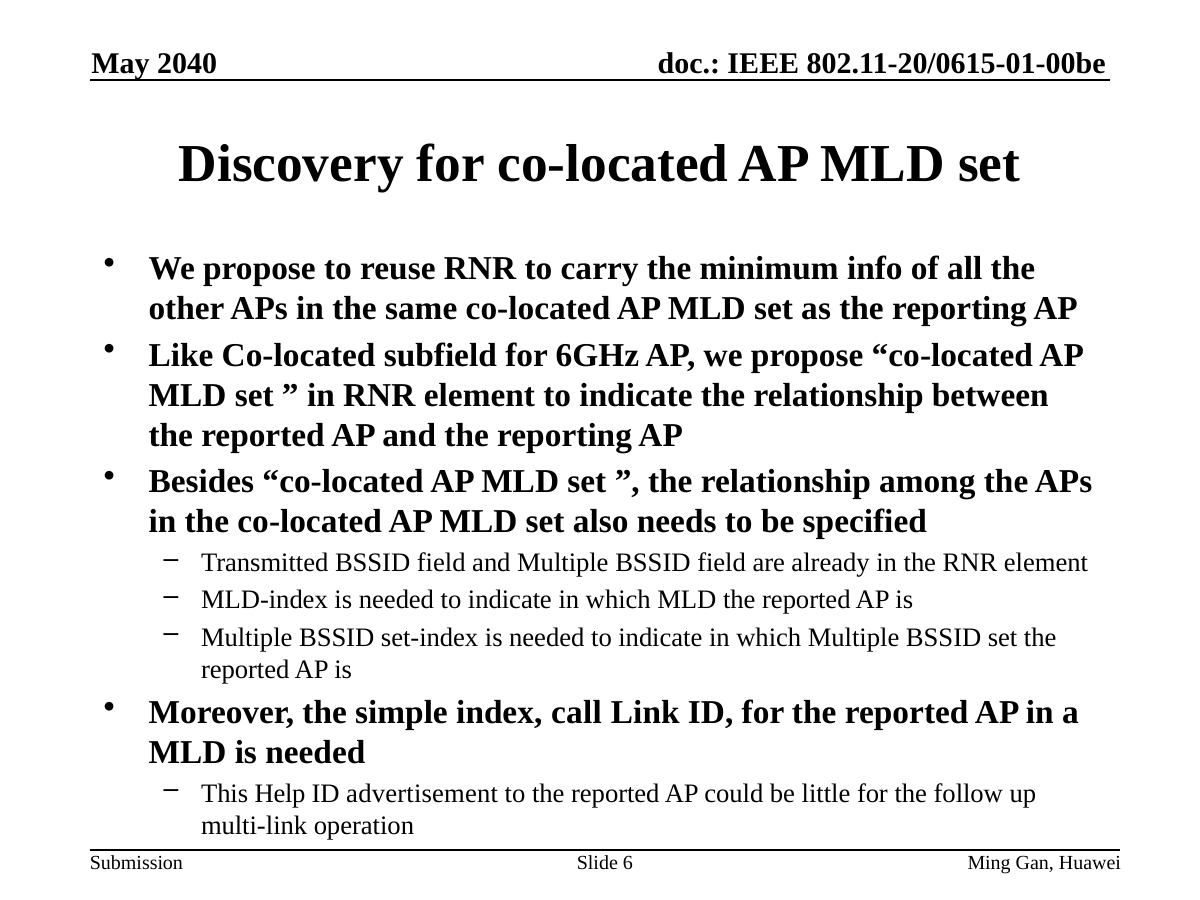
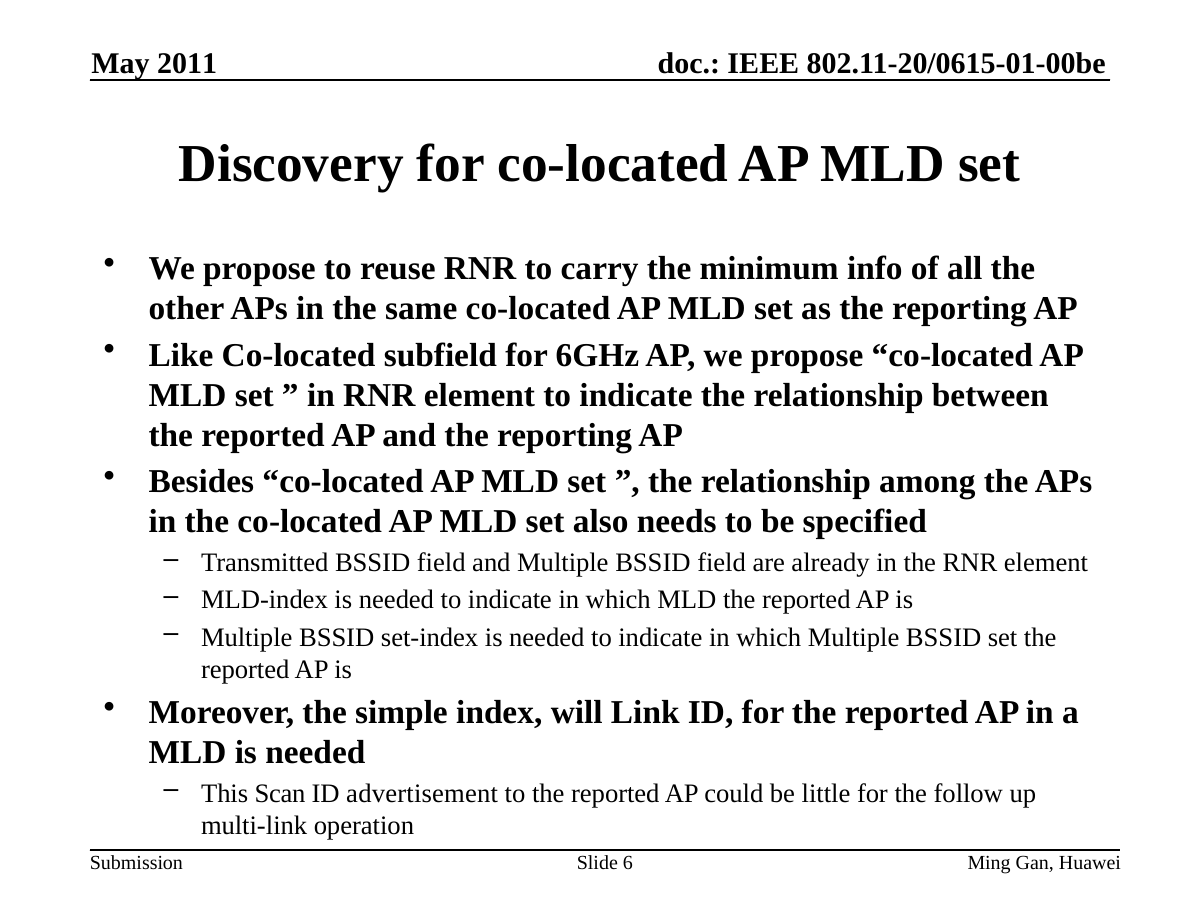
2040: 2040 -> 2011 (187, 64)
call: call -> will (577, 712)
Help: Help -> Scan (280, 793)
